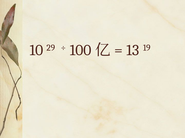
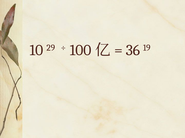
13: 13 -> 36 (133, 50)
